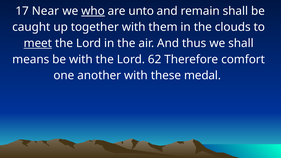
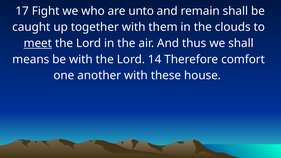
Near: Near -> Fight (46, 11)
who underline: present -> none (93, 11)
62: 62 -> 14 (155, 59)
medal: medal -> house (203, 76)
